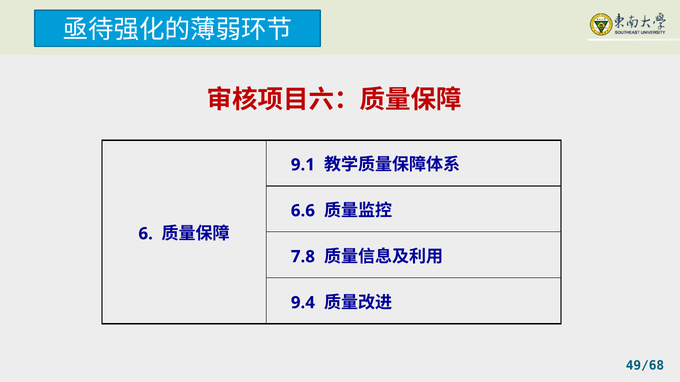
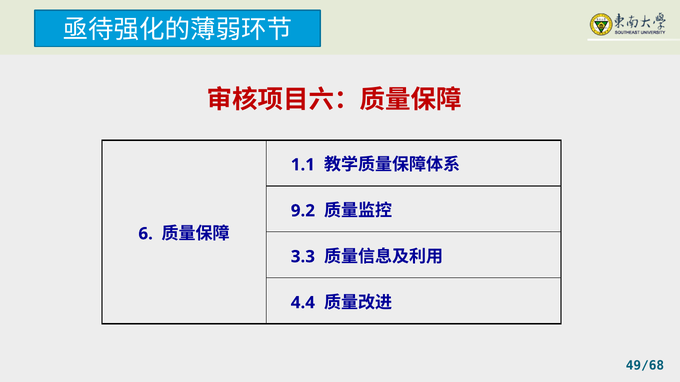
9.1: 9.1 -> 1.1 (303, 165)
6.6: 6.6 -> 9.2 (303, 211)
7.8: 7.8 -> 3.3 (303, 257)
9.4: 9.4 -> 4.4 (303, 303)
